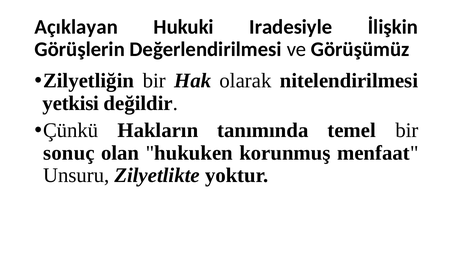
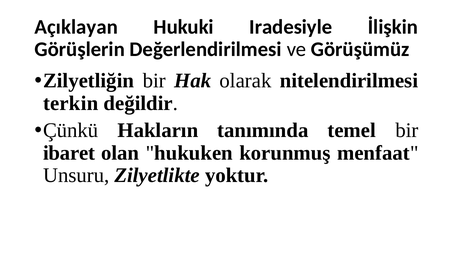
yetkisi: yetkisi -> terkin (71, 103)
sonuç: sonuç -> ibaret (69, 153)
